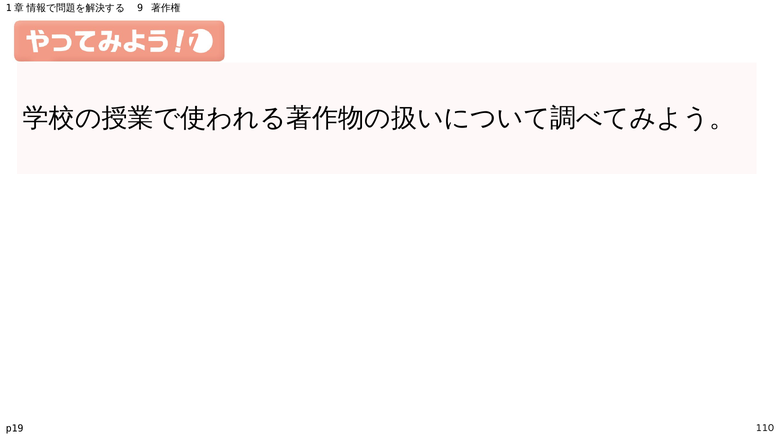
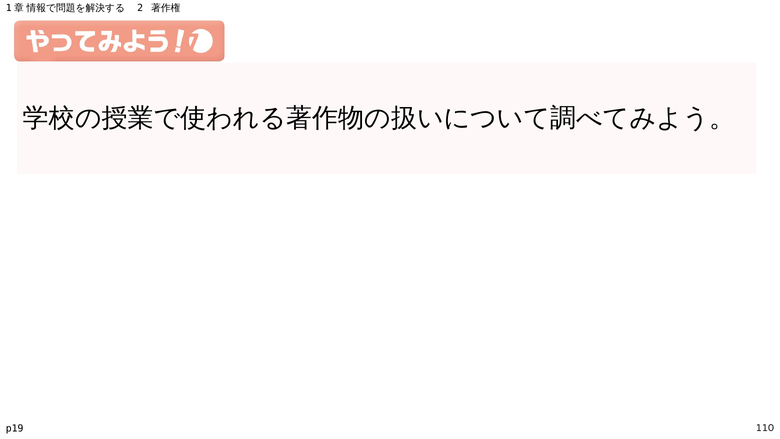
9: 9 -> 2 (140, 8)
